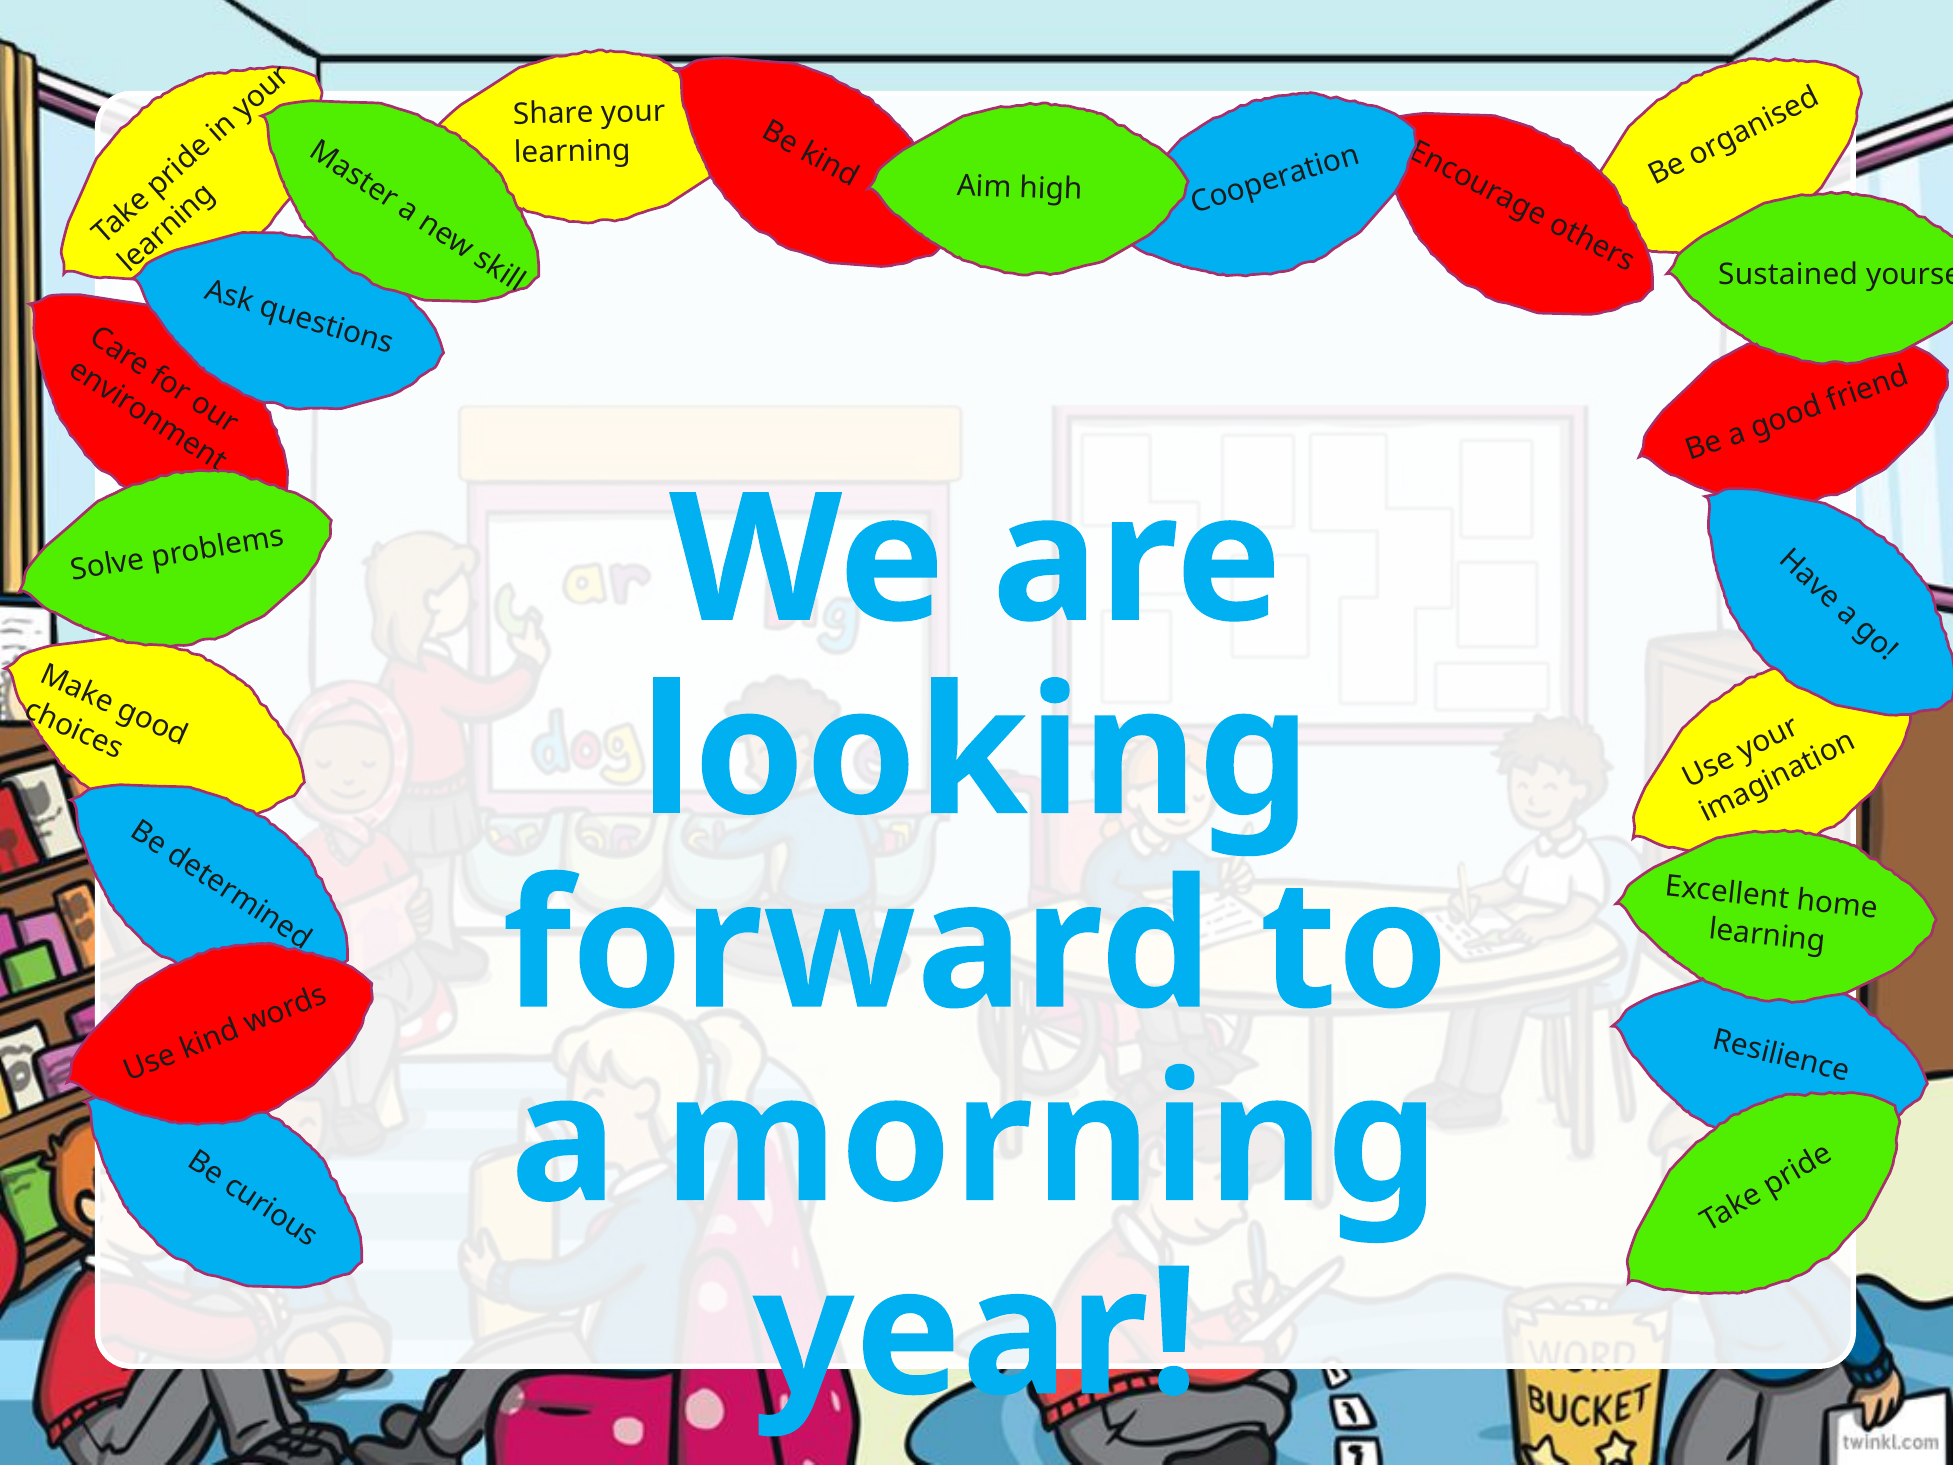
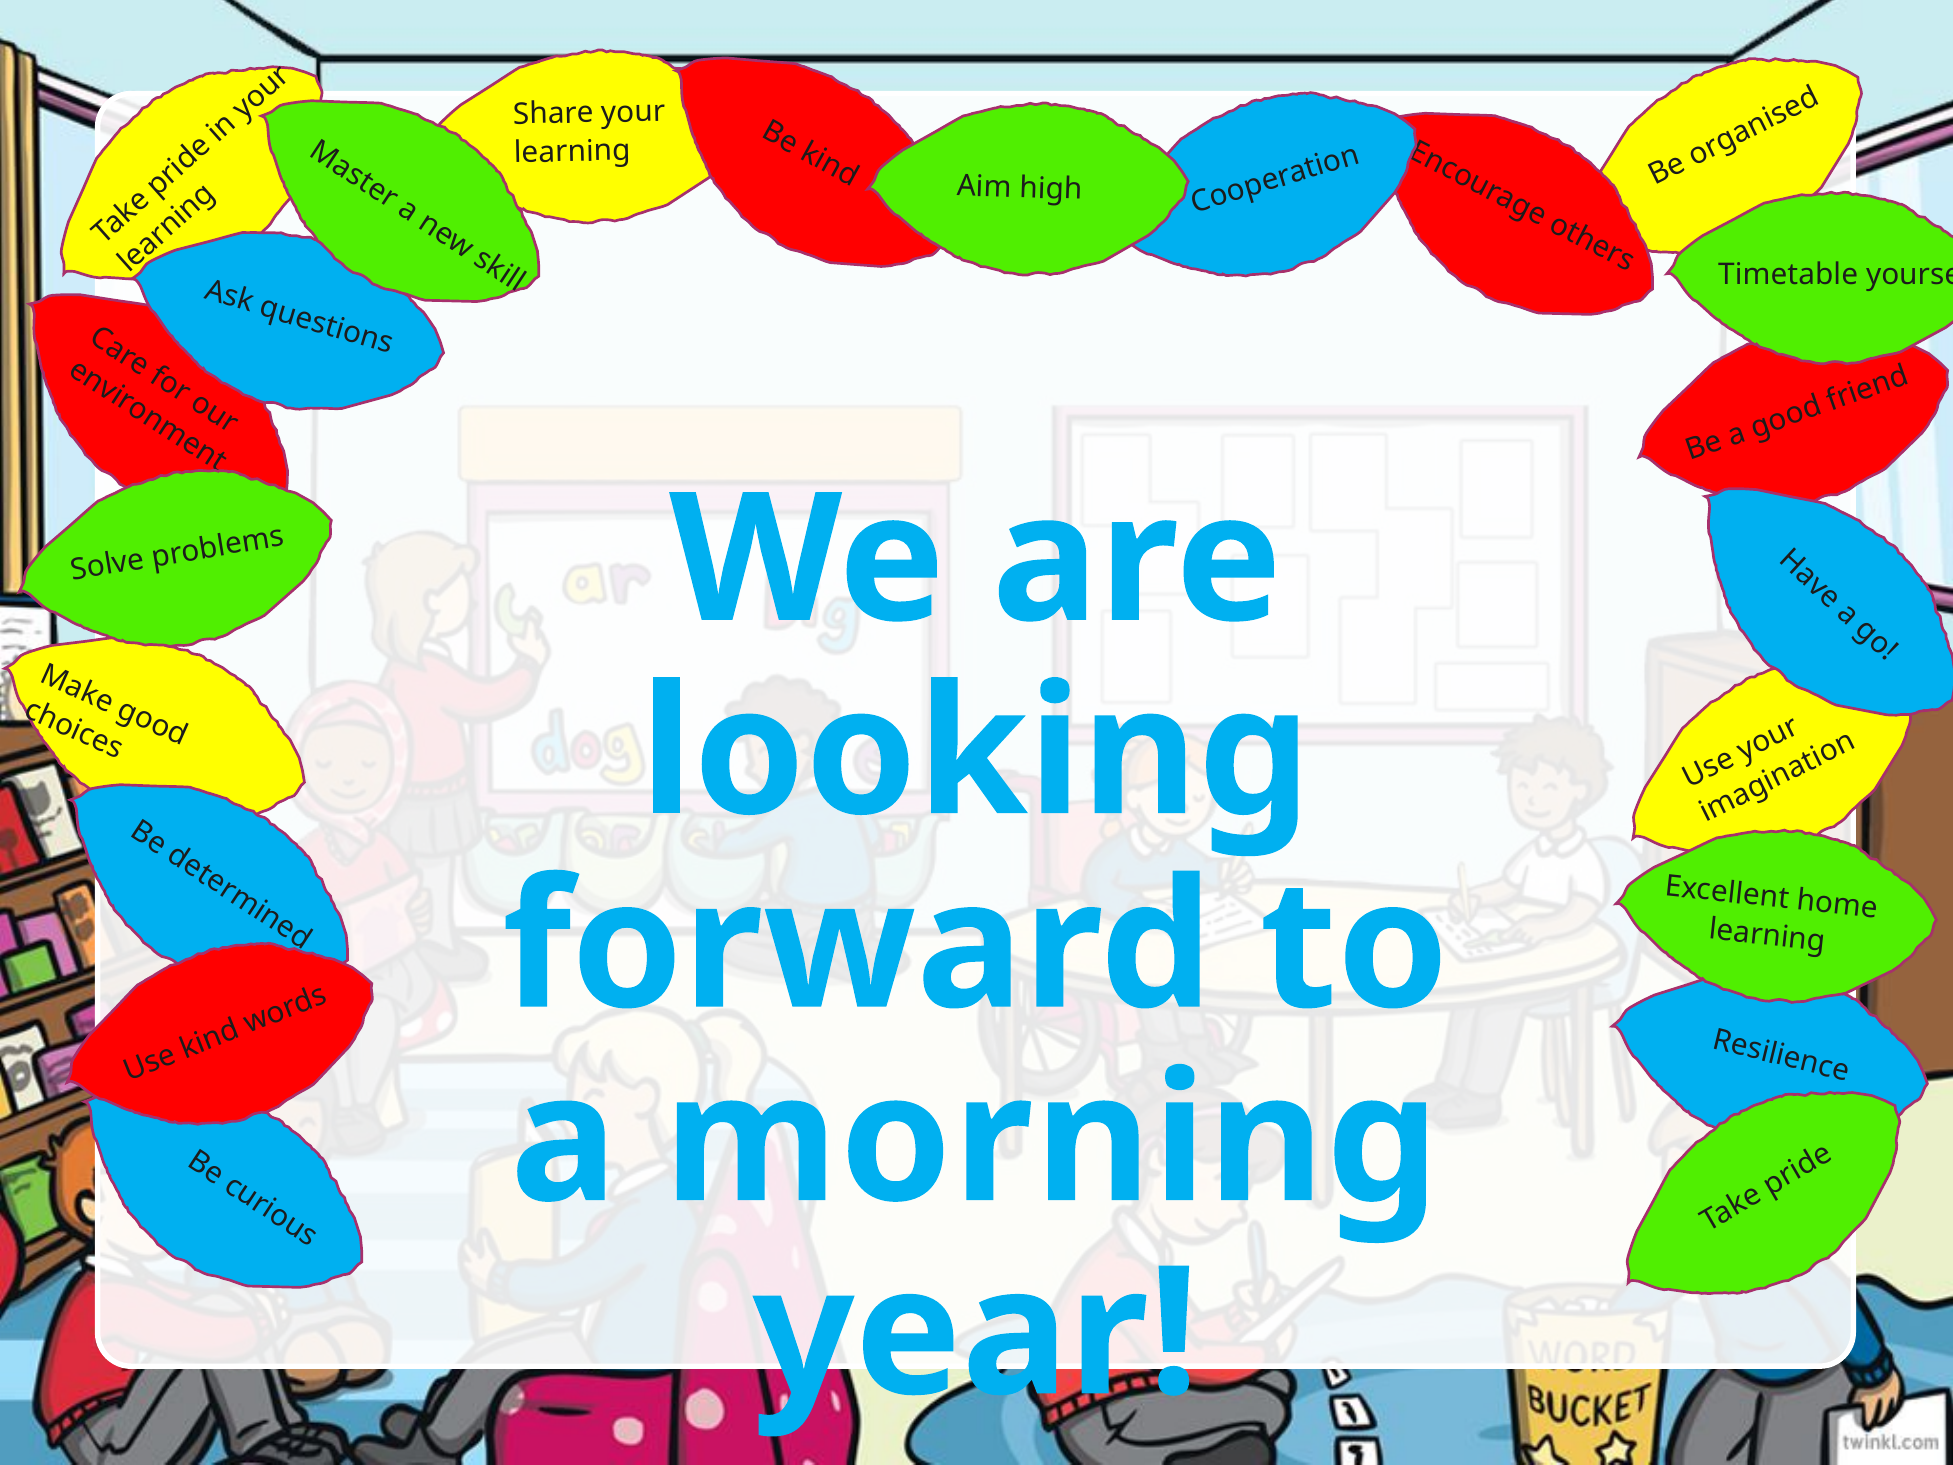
Sustained: Sustained -> Timetable (1788, 274)
